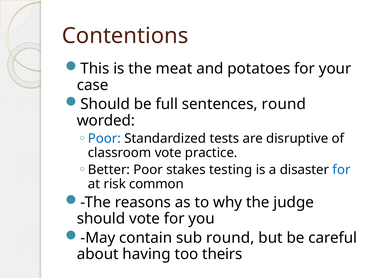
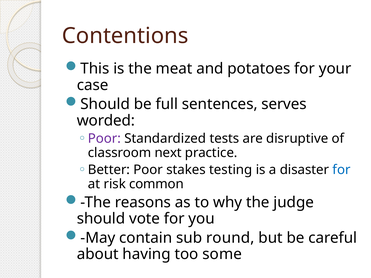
sentences round: round -> serves (284, 104)
Poor colour: blue -> purple (104, 139)
classroom vote: vote -> next (168, 153)
theirs: theirs -> some (222, 254)
